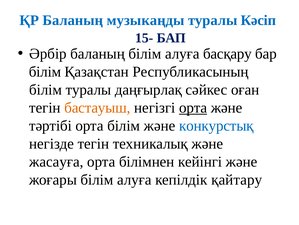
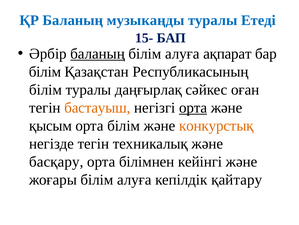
Кәсiп: Кәсiп -> Етеді (258, 20)
баланың underline: none -> present (98, 54)
басқару: басқару -> ақпарат (227, 54)
тәртiбi: тәртiбi -> қысым (51, 125)
конкурстық colour: blue -> orange (216, 125)
жасауға: жасауға -> басқару (56, 161)
